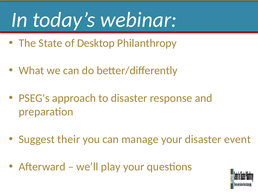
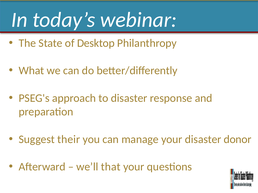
event: event -> donor (238, 140)
play: play -> that (111, 167)
